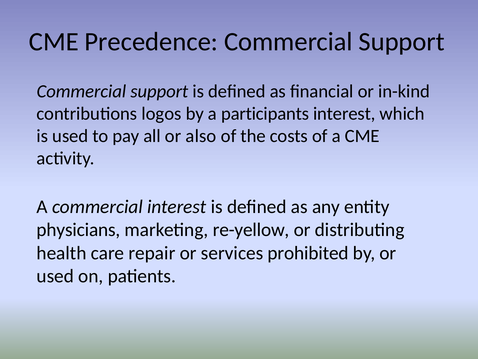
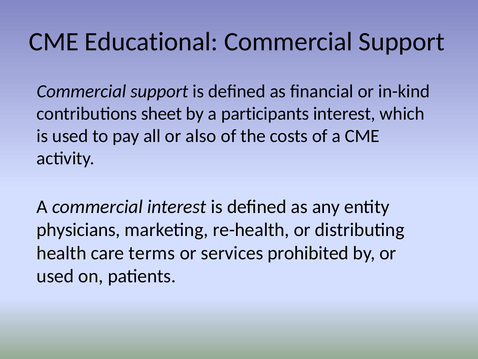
Precedence: Precedence -> Educational (151, 42)
logos: logos -> sheet (162, 114)
re-yellow: re-yellow -> re-health (251, 230)
repair: repair -> terms (152, 253)
